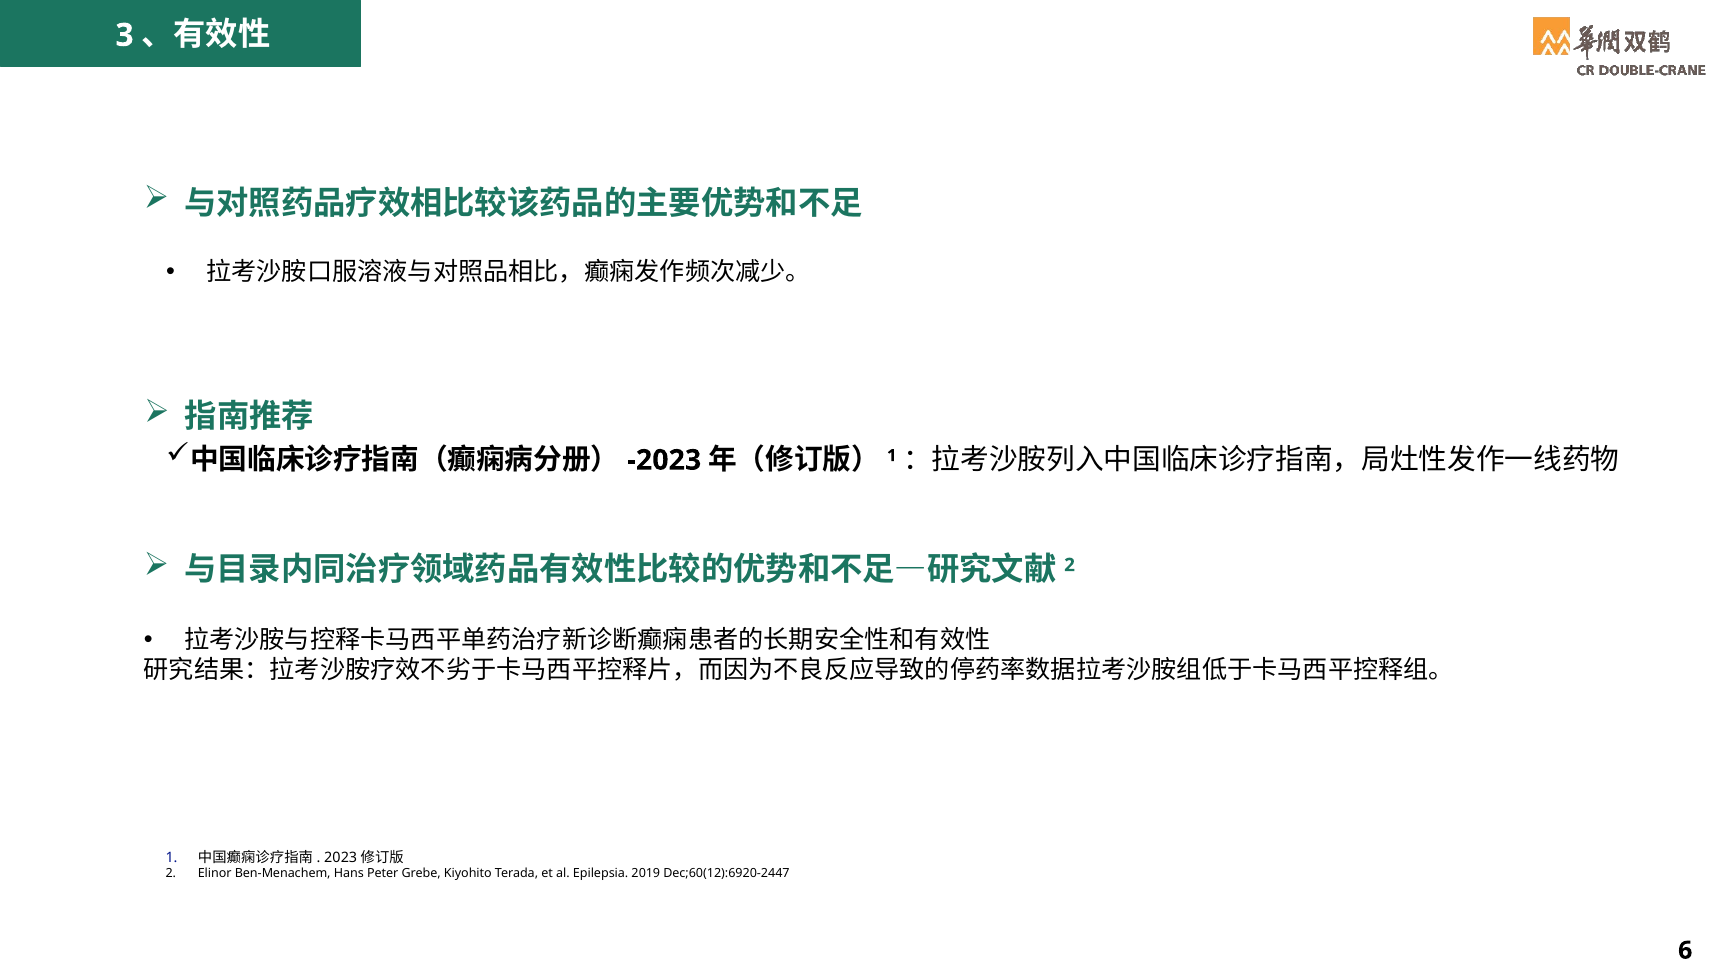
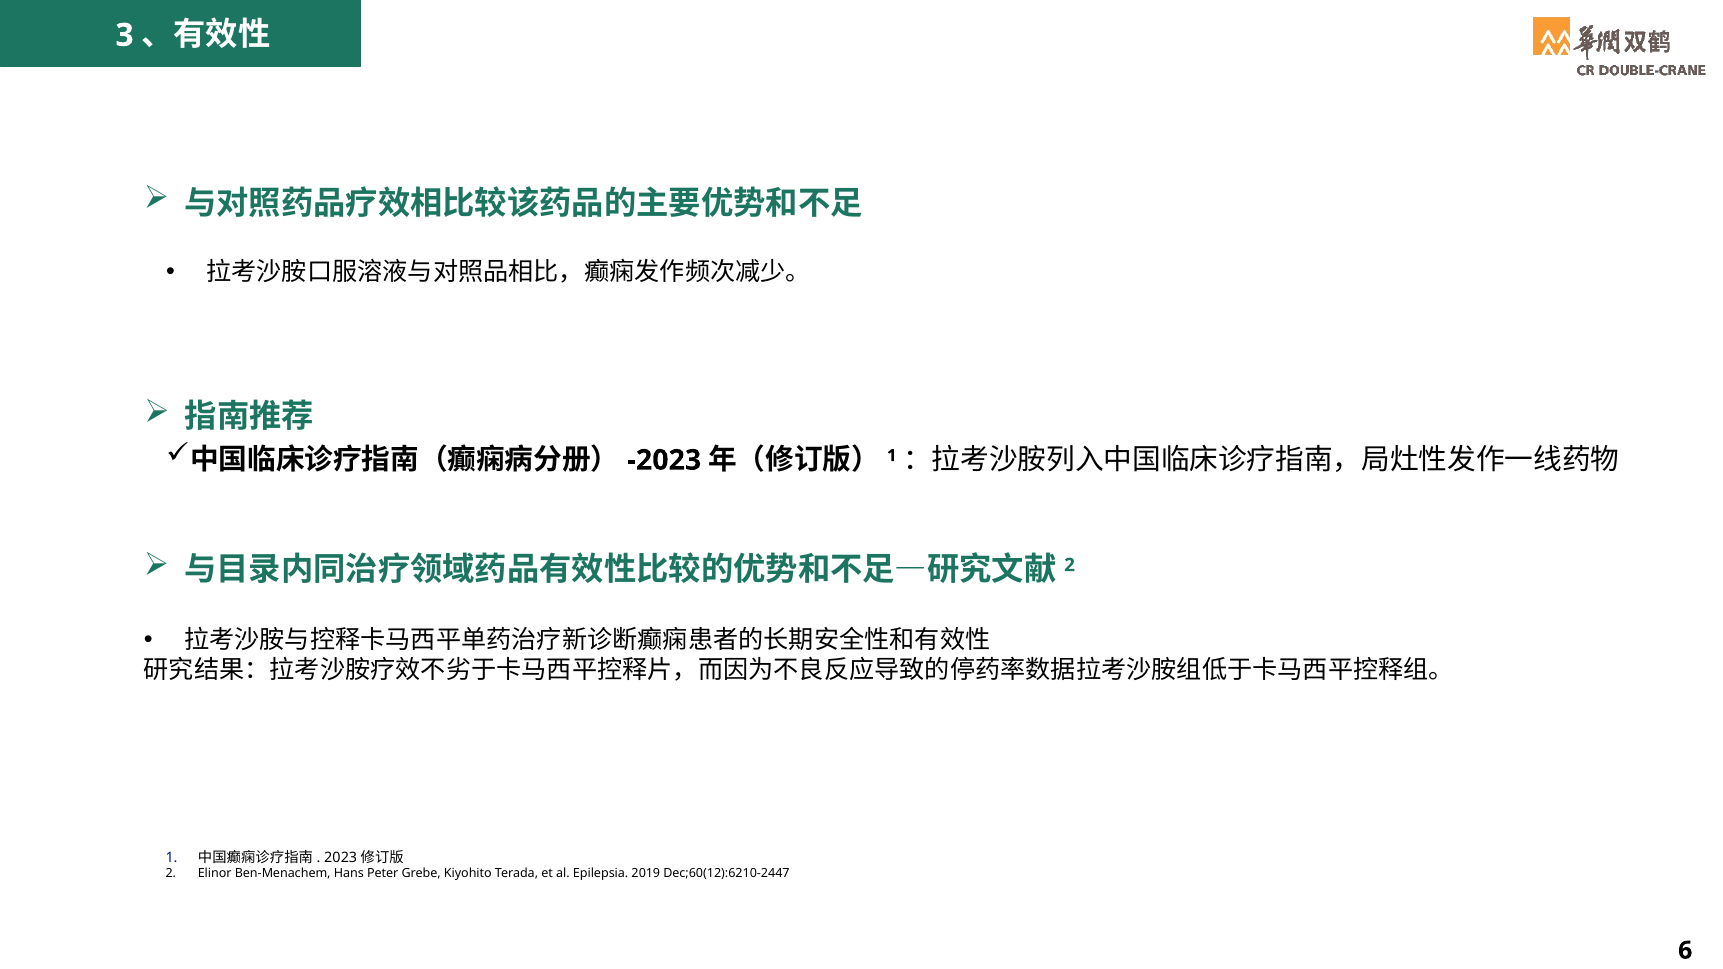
Dec;60(12):6920-2447: Dec;60(12):6920-2447 -> Dec;60(12):6210-2447 (726, 874)
